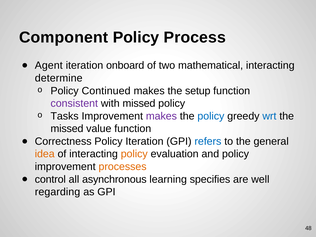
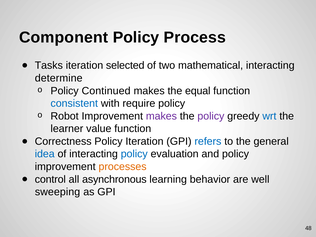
Agent: Agent -> Tasks (49, 66)
onboard: onboard -> selected (125, 66)
setup: setup -> equal (198, 91)
consistent colour: purple -> blue (74, 103)
with missed: missed -> require (139, 103)
Tasks: Tasks -> Robot (65, 116)
policy colour: blue -> purple (211, 116)
missed: missed -> learner (67, 129)
idea colour: orange -> blue (45, 154)
policy colour: orange -> blue (134, 154)
specifies: specifies -> behavior (210, 179)
regarding: regarding -> sweeping (58, 192)
